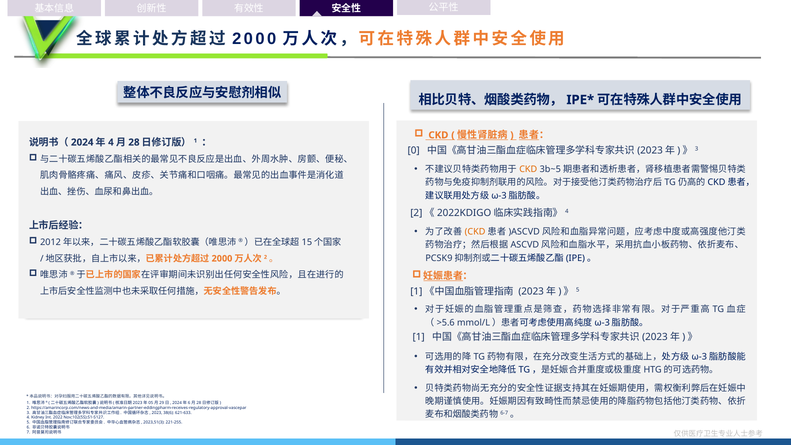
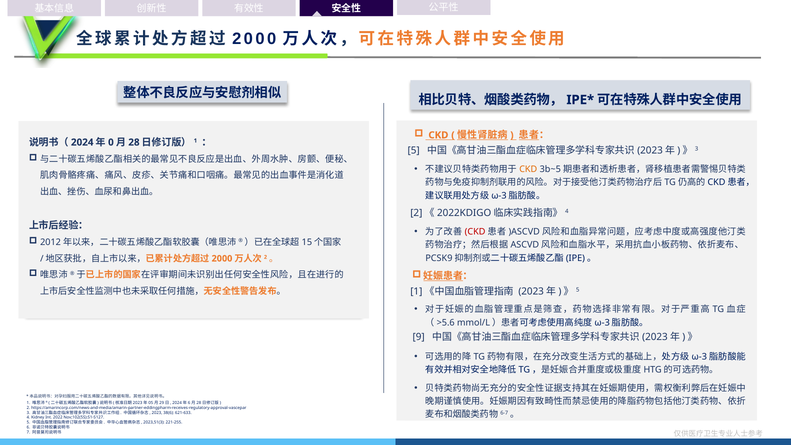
4: 4 -> 0 (111, 142)
0: 0 -> 5 (414, 151)
CKD colour: orange -> red (475, 232)
1: 1 -> 9 (419, 337)
